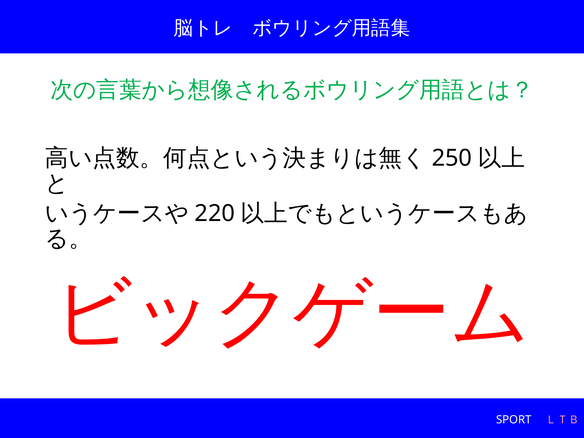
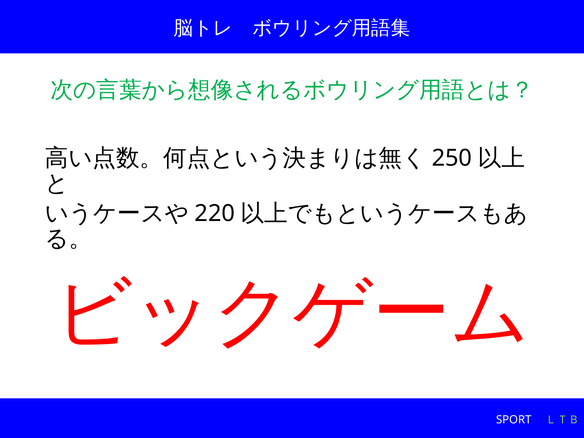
ＬＴＢ colour: pink -> light green (563, 420)
